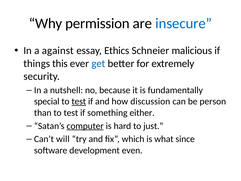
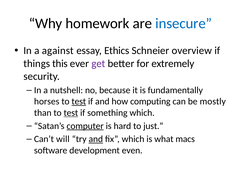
permission: permission -> homework (98, 23)
malicious: malicious -> overview (192, 51)
get colour: blue -> purple (98, 63)
special: special -> horses (47, 101)
discussion: discussion -> computing (150, 101)
person: person -> mostly (213, 101)
test underline: none -> present (71, 113)
something either: either -> which (142, 113)
and underline: none -> present (96, 139)
since: since -> macs (185, 139)
